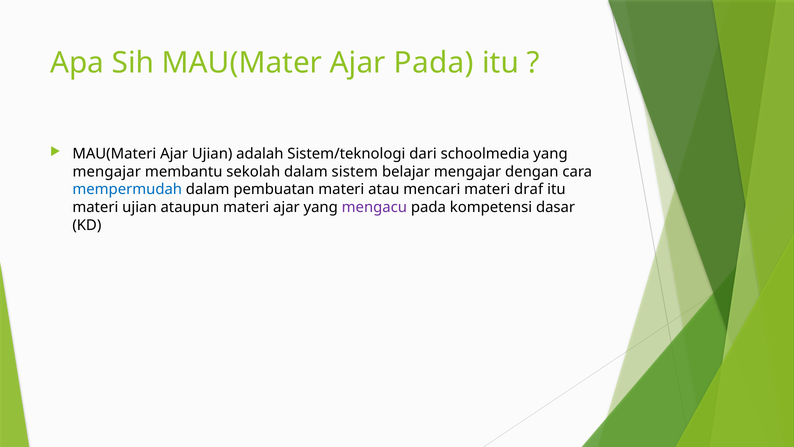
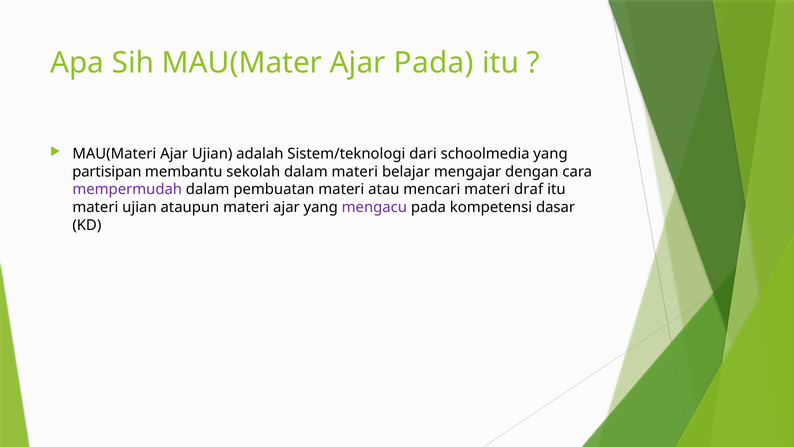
mengajar: mengajar -> partisipan (107, 172)
dalam sistem: sistem -> materi (355, 172)
mempermudah colour: blue -> purple (127, 189)
